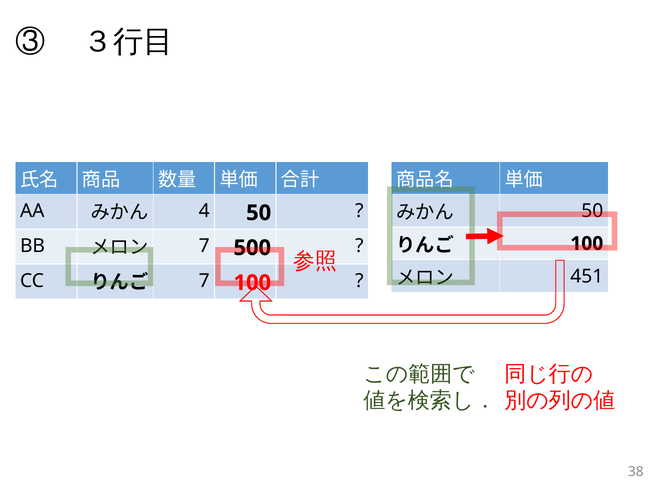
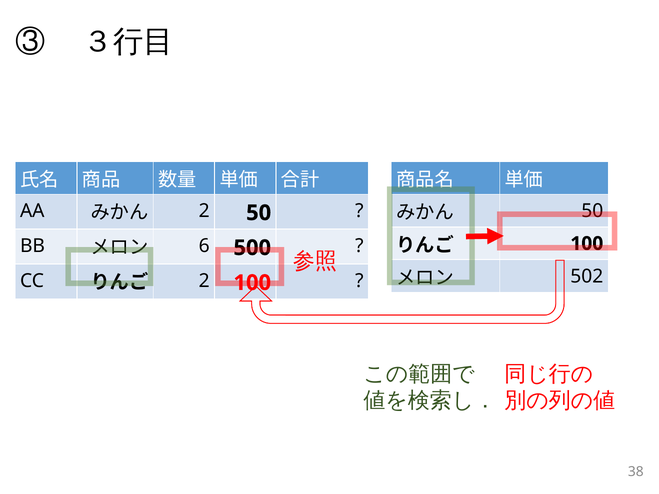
4: 4 -> 2 (204, 211)
7: 7 -> 6 (204, 246)
451: 451 -> 502 (587, 276)
7: 7 -> 2 (204, 281)
